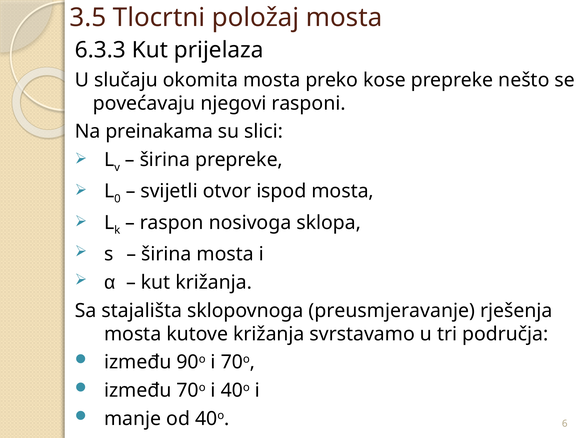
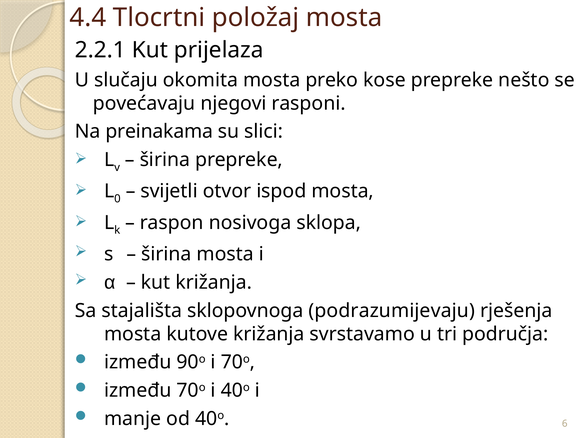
3.5: 3.5 -> 4.4 (88, 18)
6.3.3: 6.3.3 -> 2.2.1 (100, 50)
preusmjeravanje: preusmjeravanje -> podrazumijevaju (392, 311)
